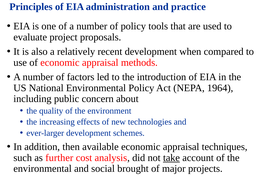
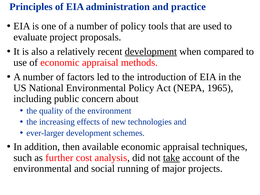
development underline: none -> present (151, 52)
1964: 1964 -> 1965 (220, 88)
brought: brought -> running (133, 169)
